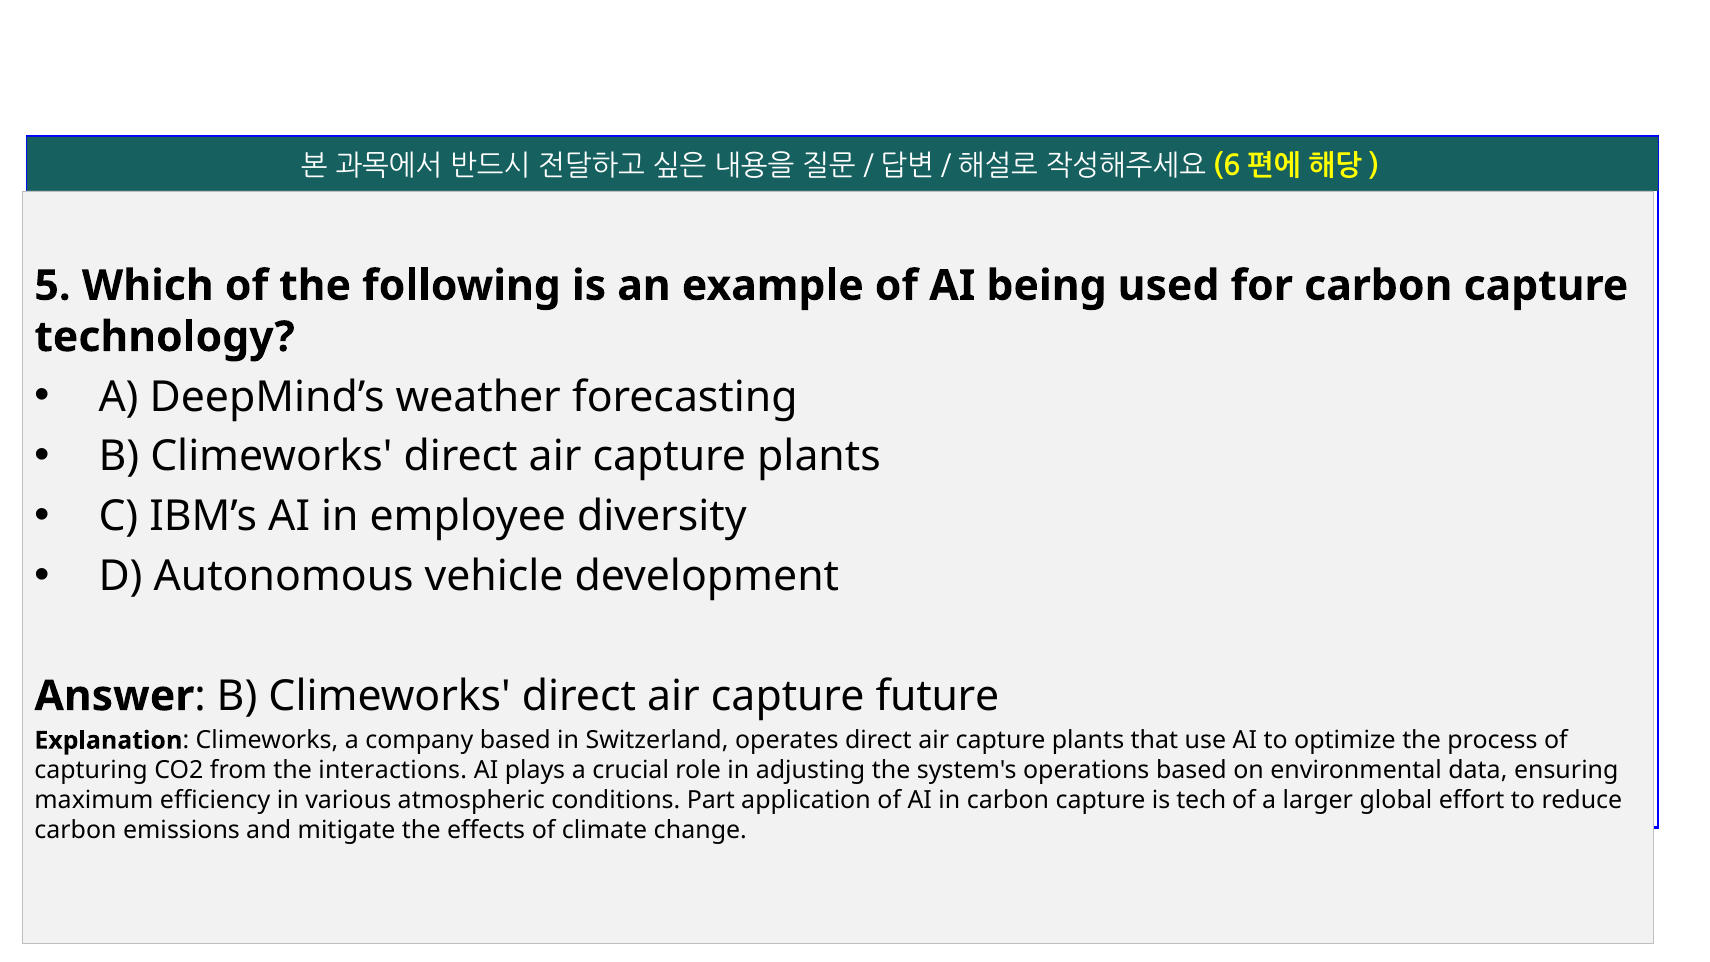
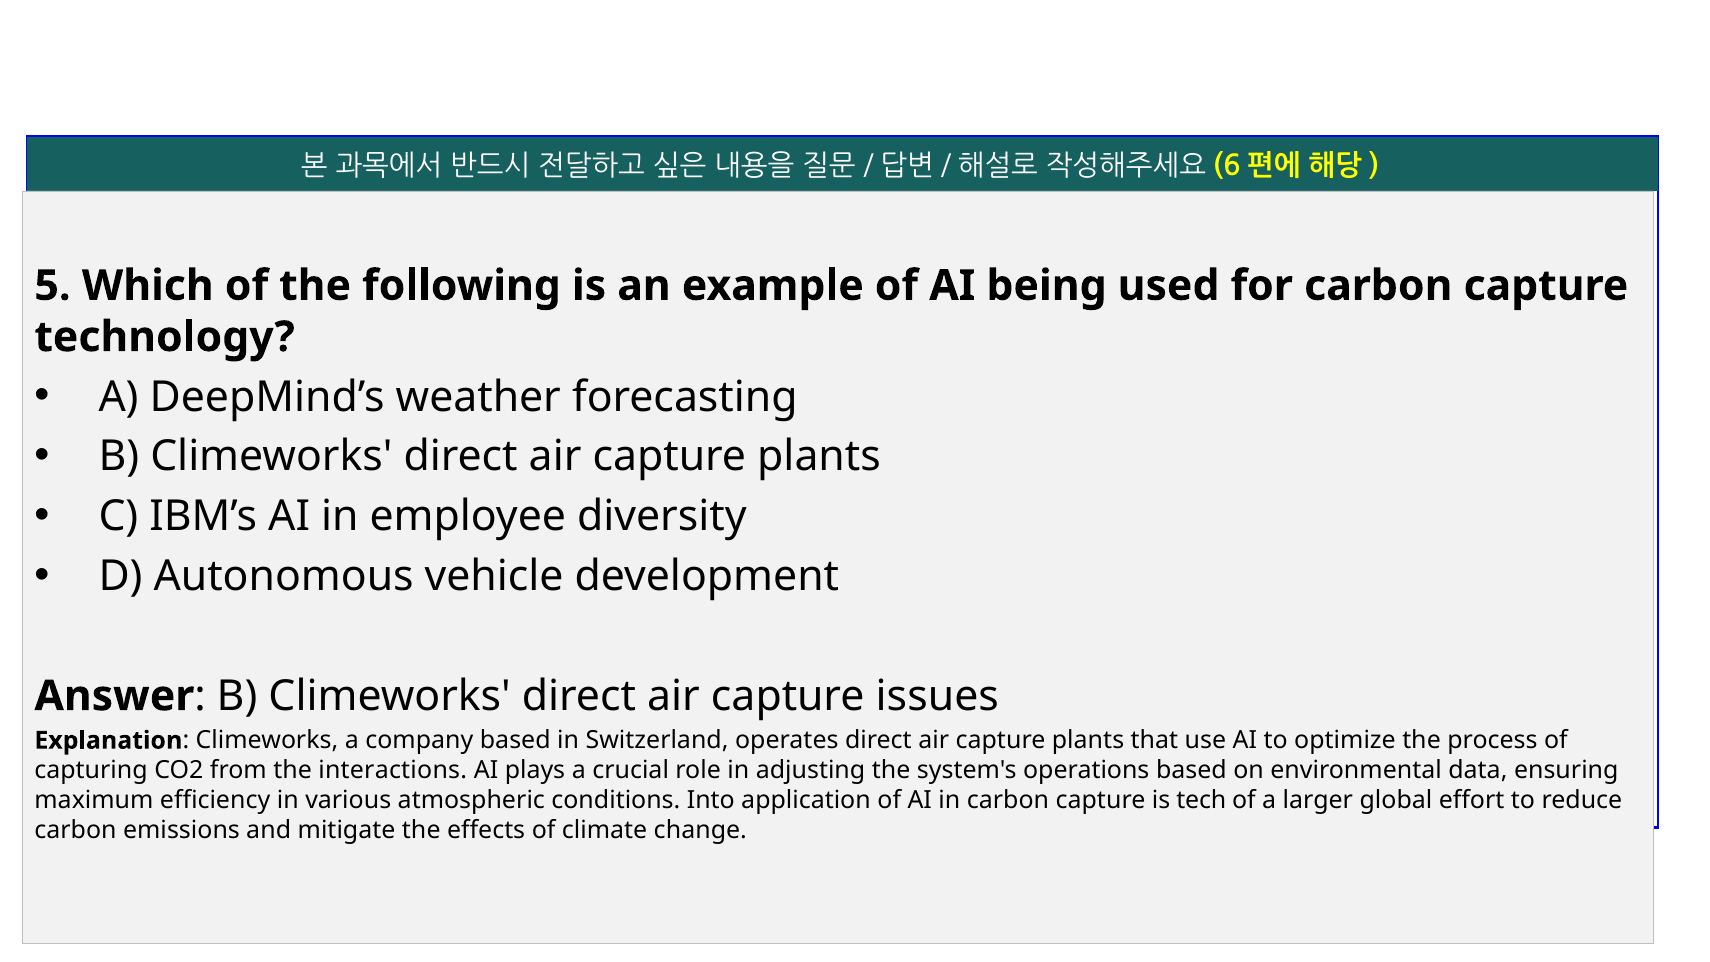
future: future -> issues (937, 696)
Part: Part -> Into (711, 800)
